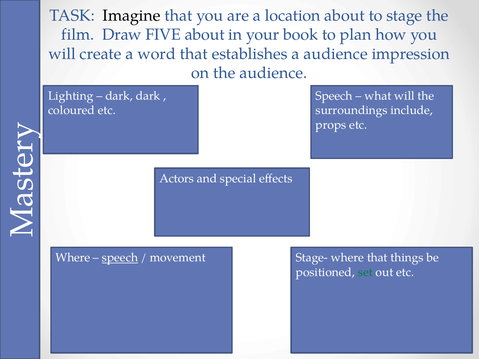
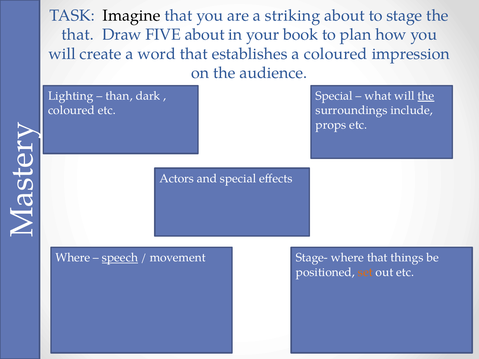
location: location -> striking (293, 15)
film: film -> that (78, 35)
a audience: audience -> coloured (336, 54)
dark: dark -> than (119, 96)
Speech: Speech -> Special (334, 96)
the underline: none -> present (426, 96)
set colour: green -> orange (365, 272)
